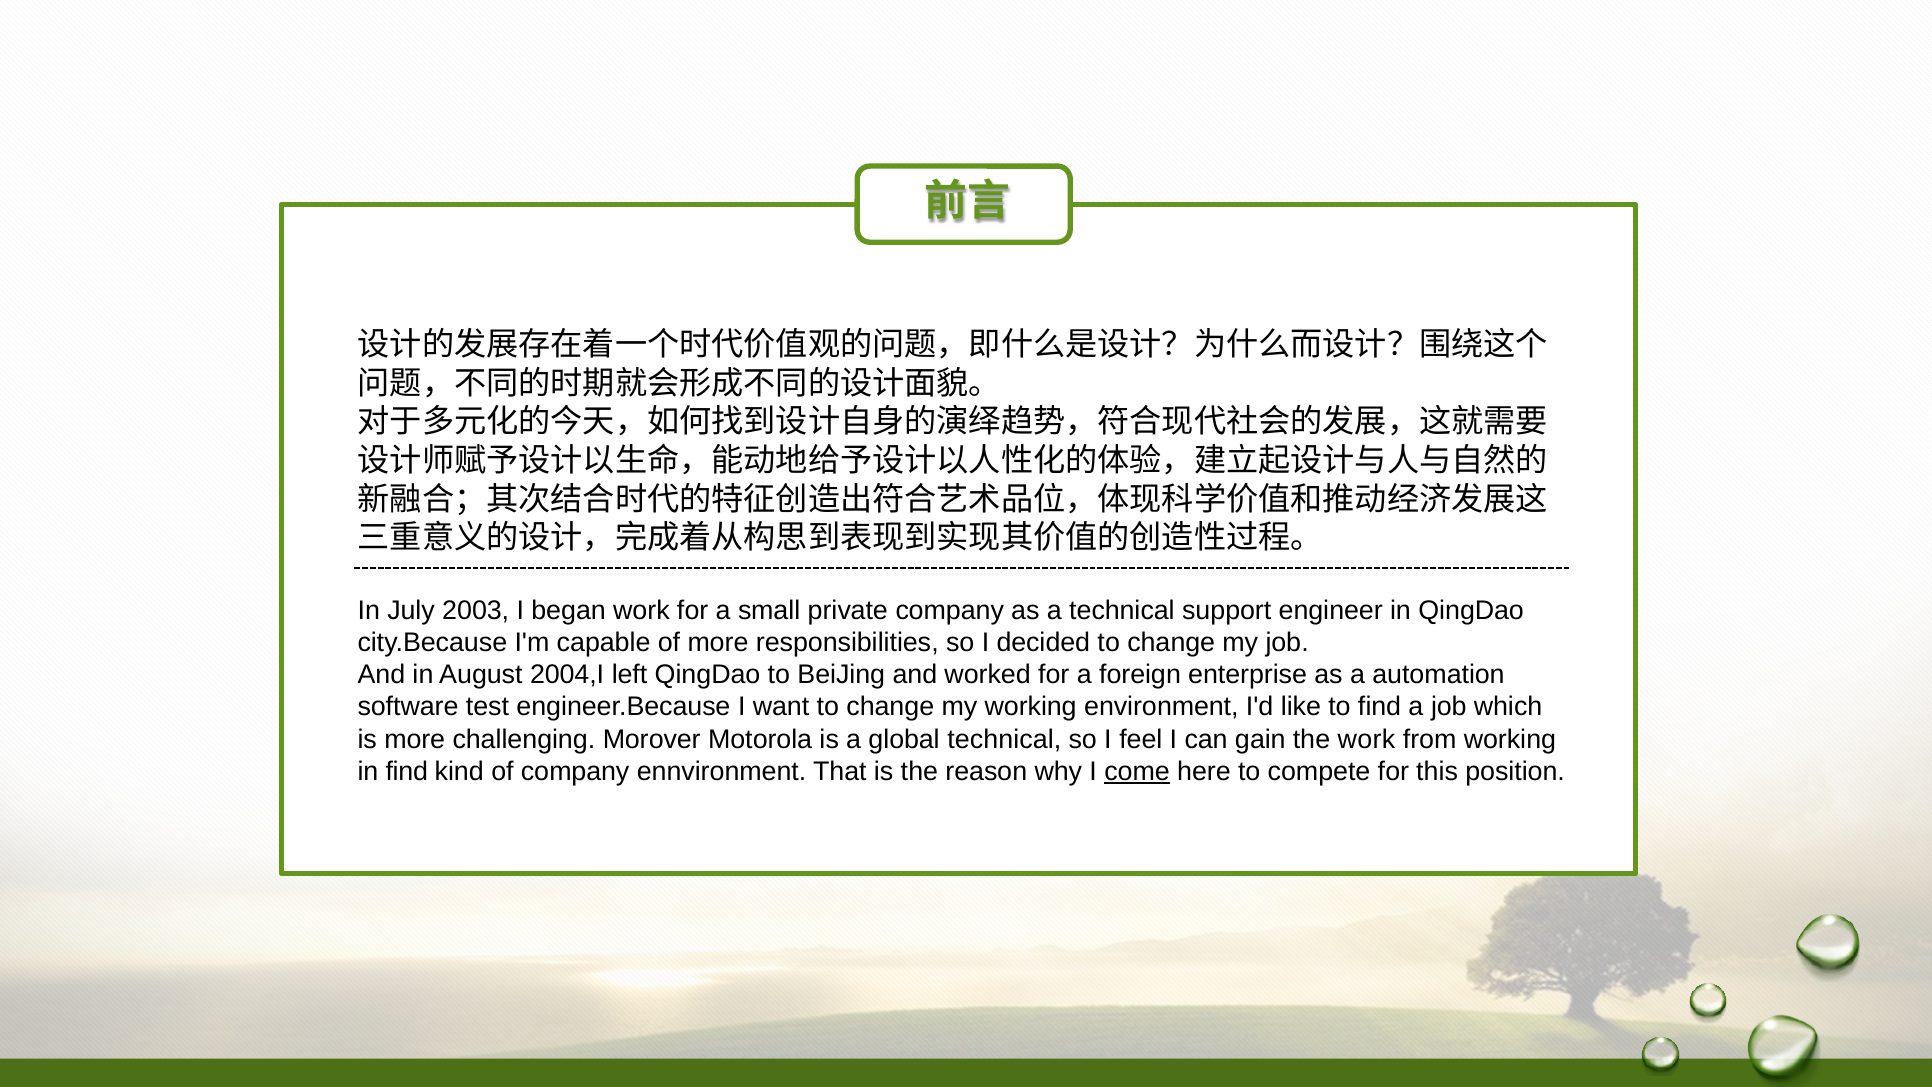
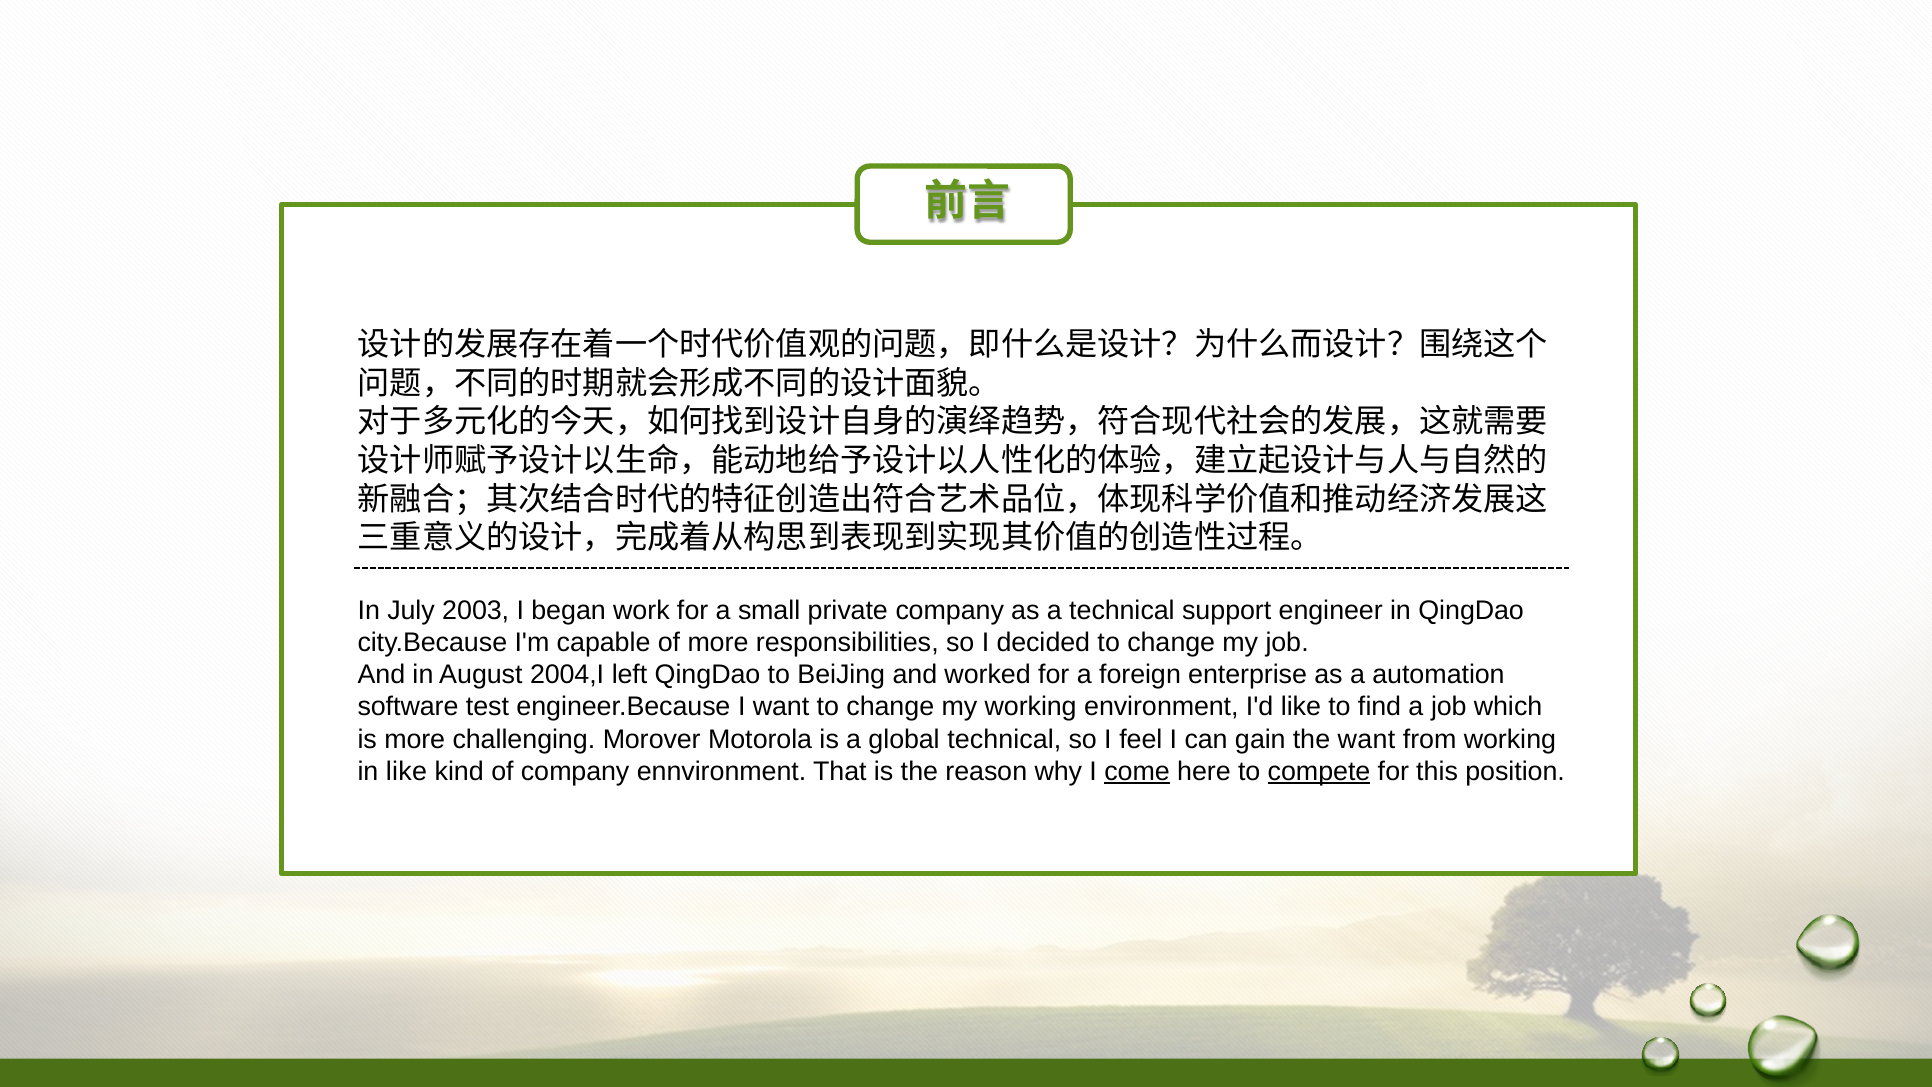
the work: work -> want (1366, 739)
in find: find -> like (406, 771)
compete underline: none -> present (1319, 771)
